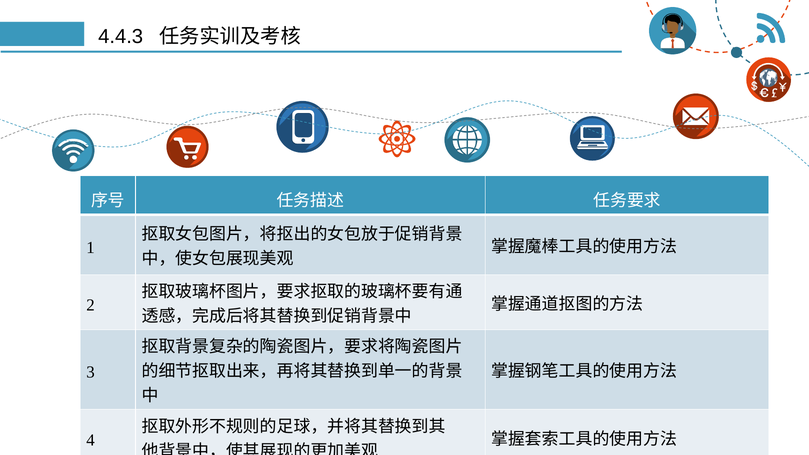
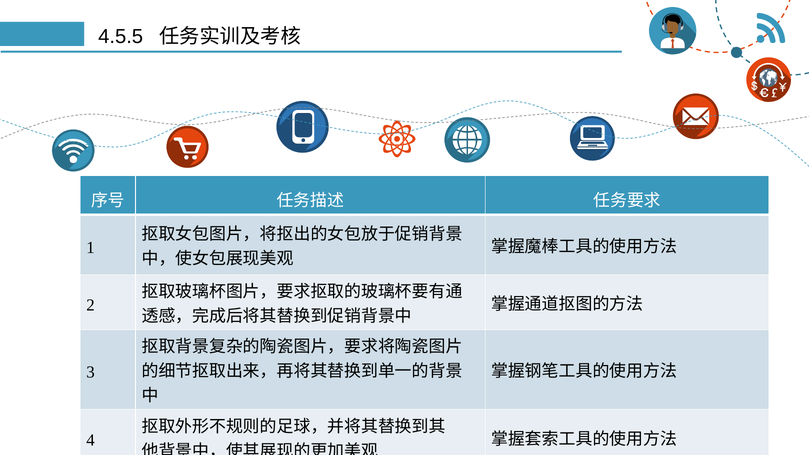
4.4.3: 4.4.3 -> 4.5.5 (121, 37)
